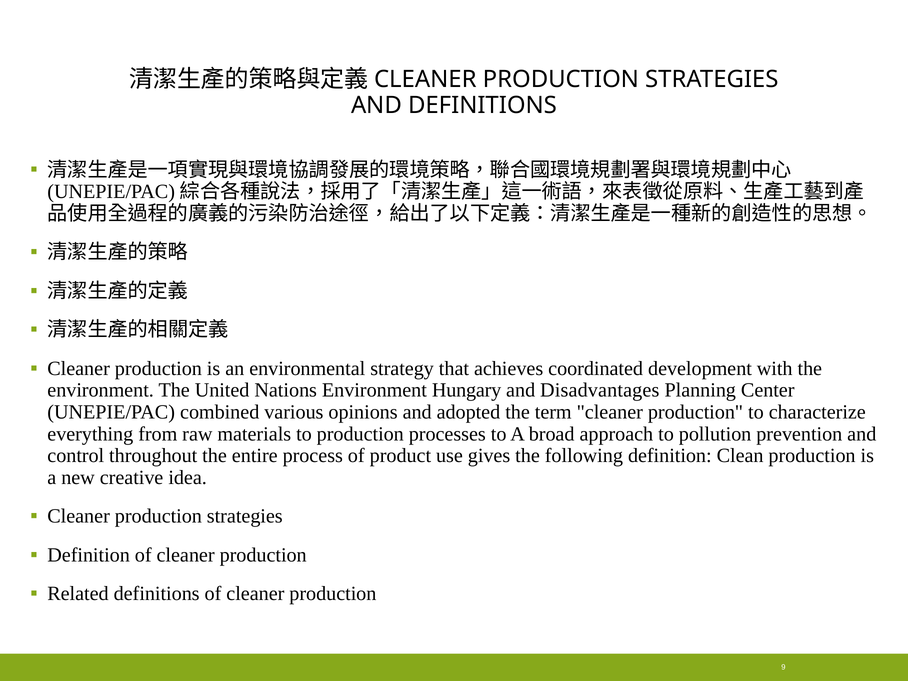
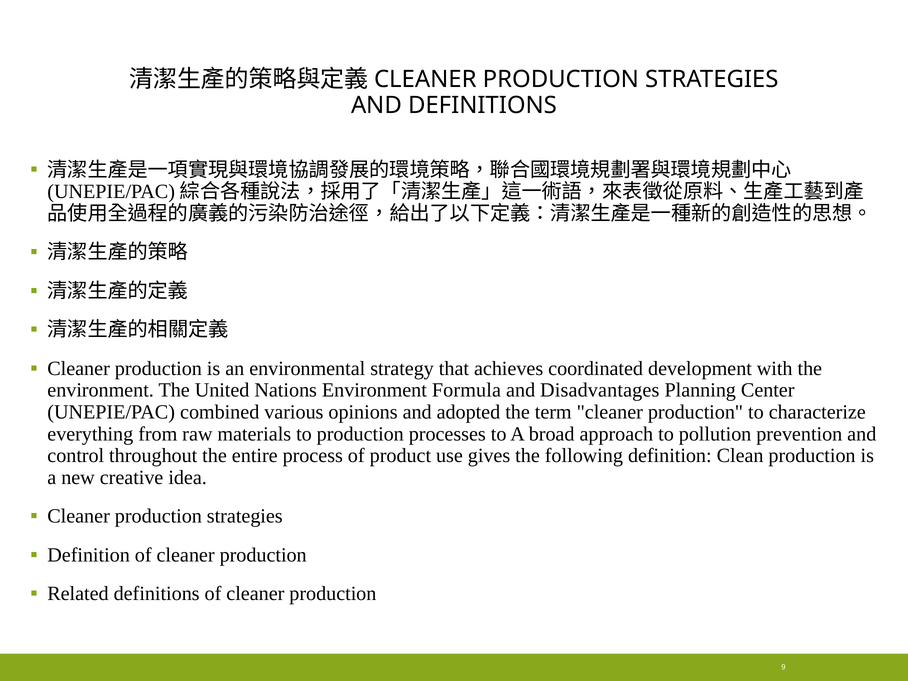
Hungary: Hungary -> Formula (466, 390)
